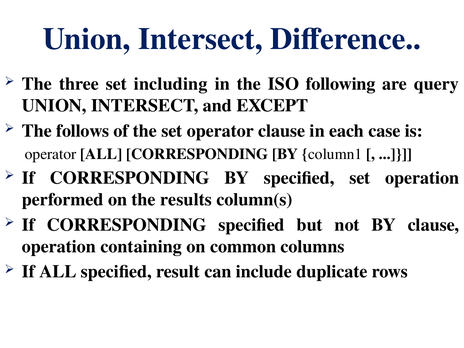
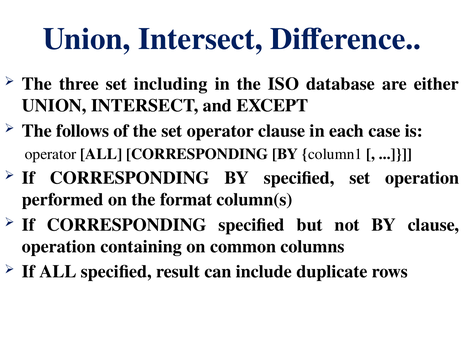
following: following -> database (341, 84)
query: query -> either (436, 84)
results: results -> format (186, 199)
